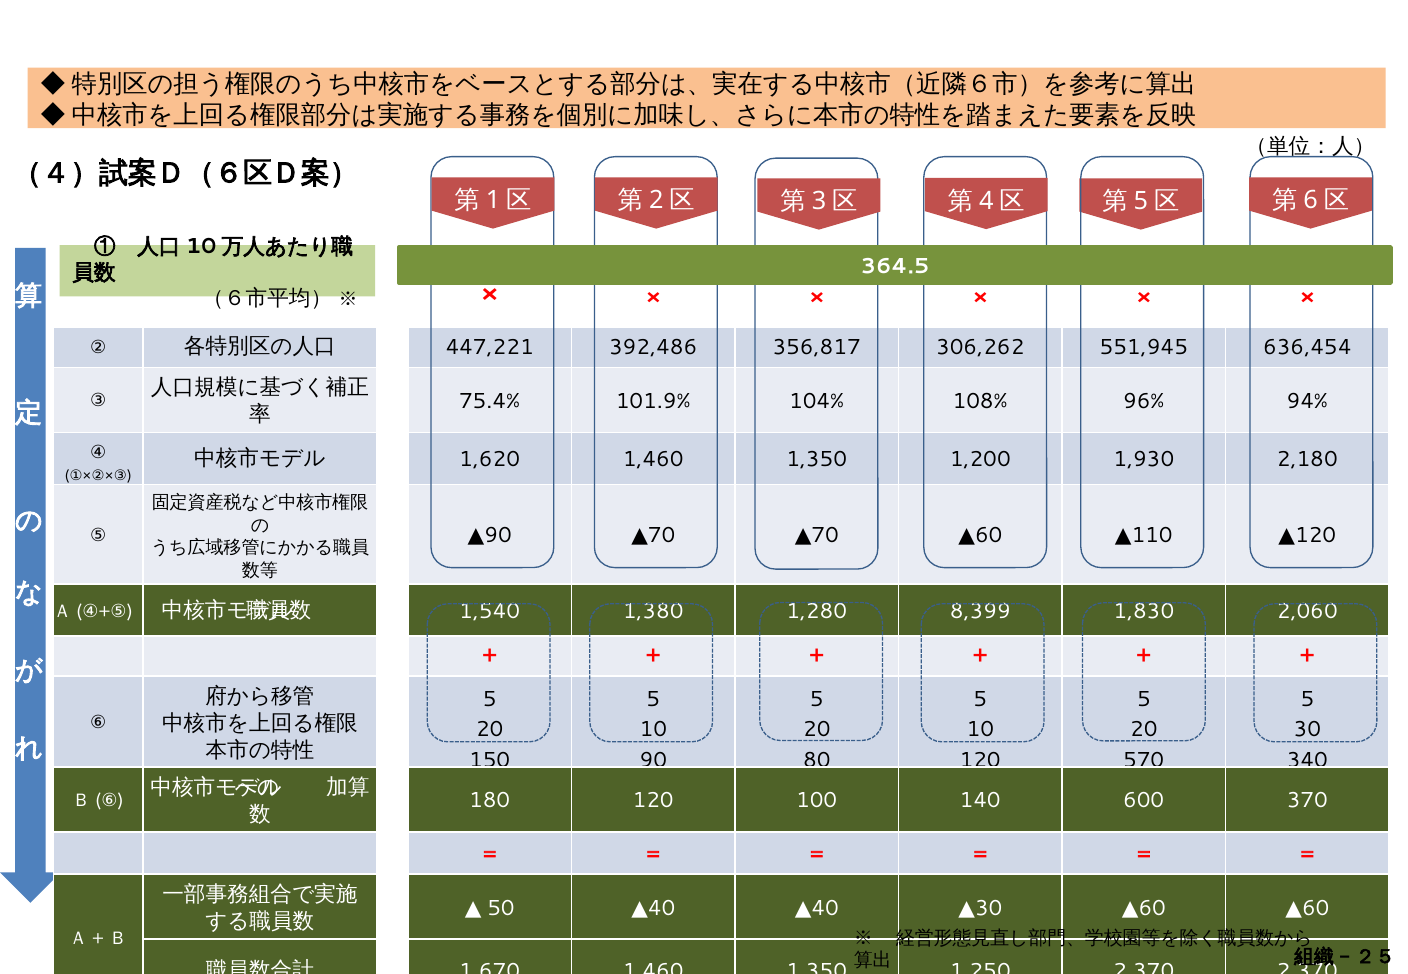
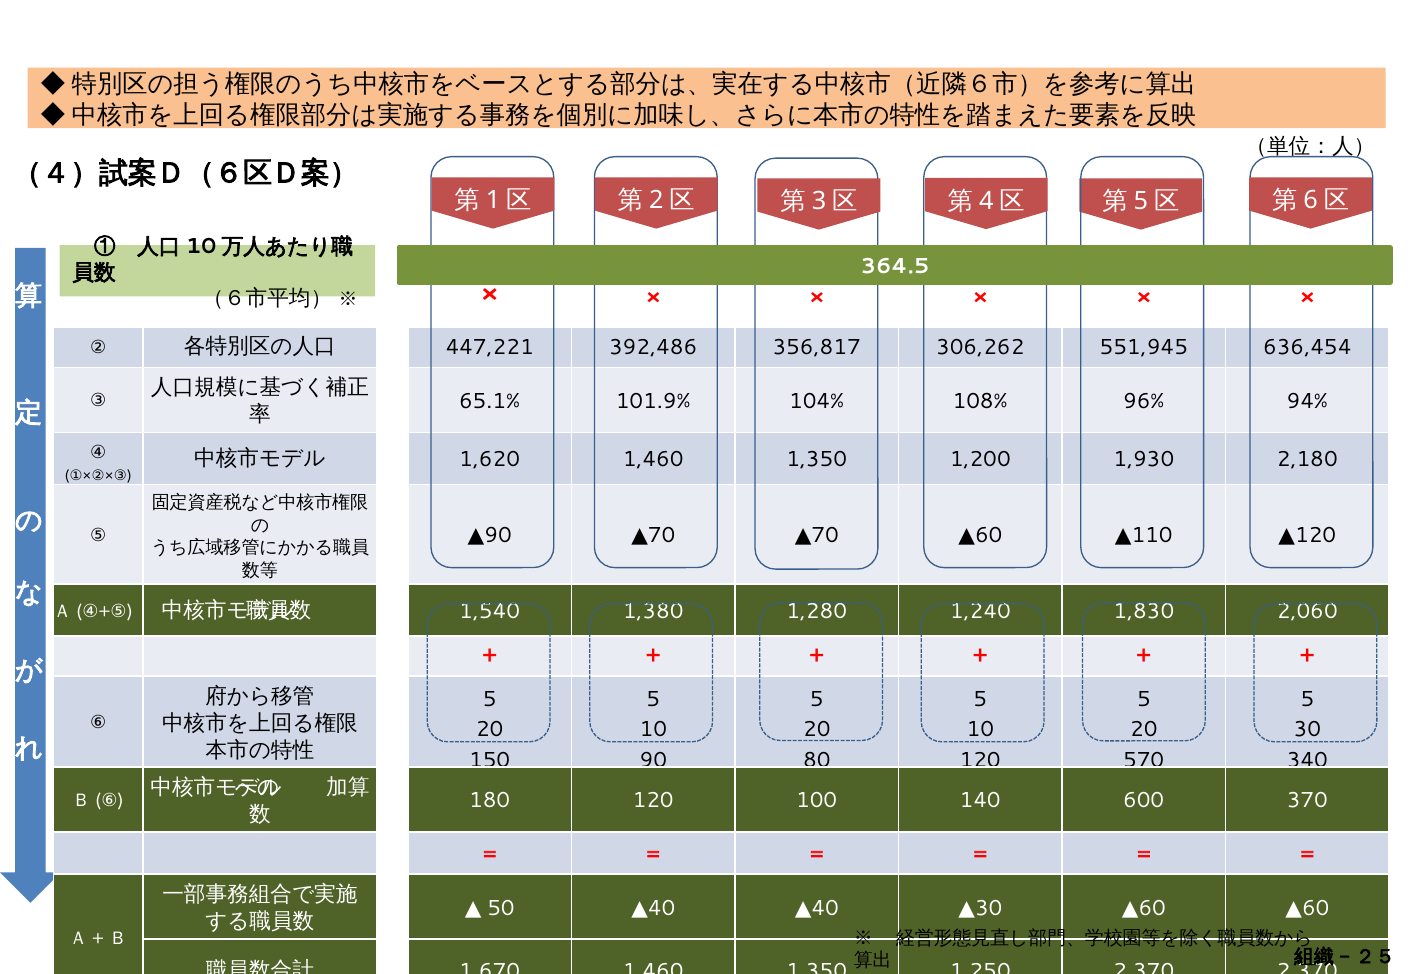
75.4%: 75.4% -> 65.1% (490, 401)
8,399: 8,399 -> 1,240 (980, 612)
